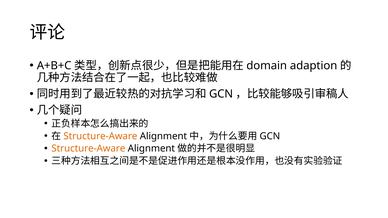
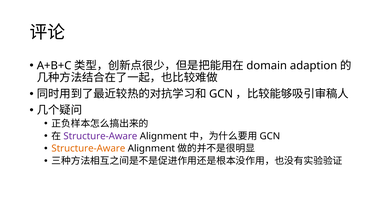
Structure-Aware colour: orange -> purple (100, 136)
